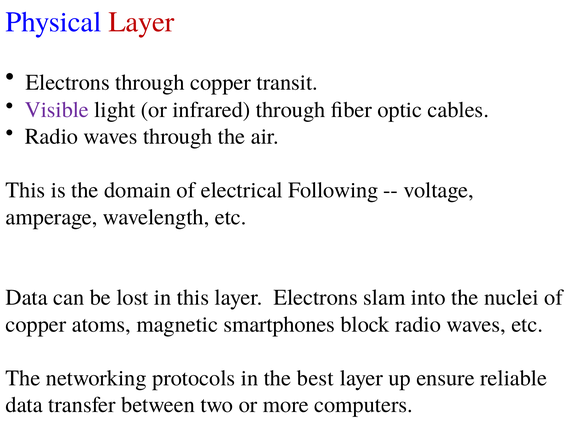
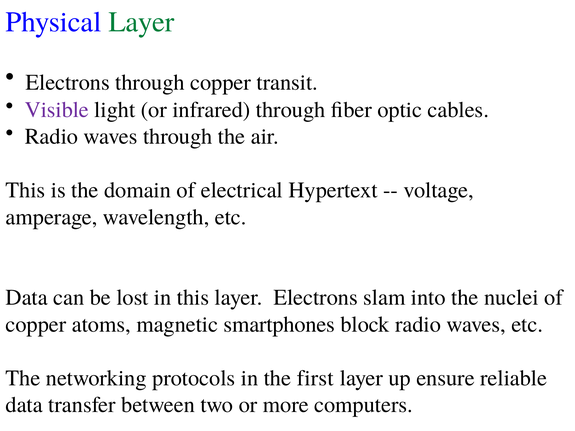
Layer colour: red -> green (141, 22)
Following: Following -> Hypertext (333, 190)
best: best -> first (315, 378)
